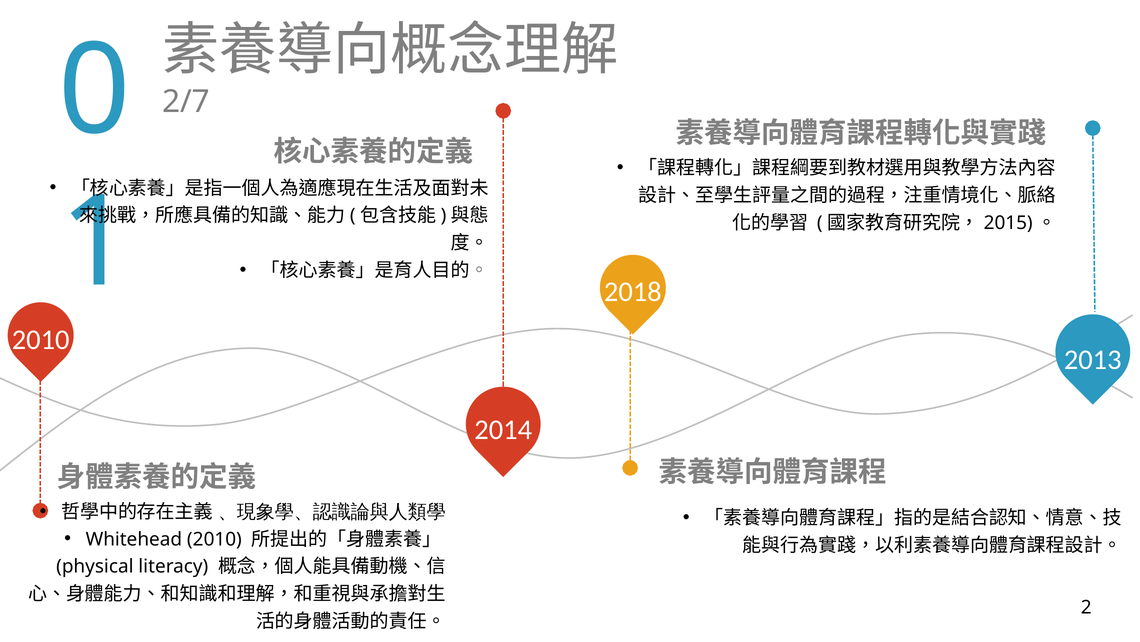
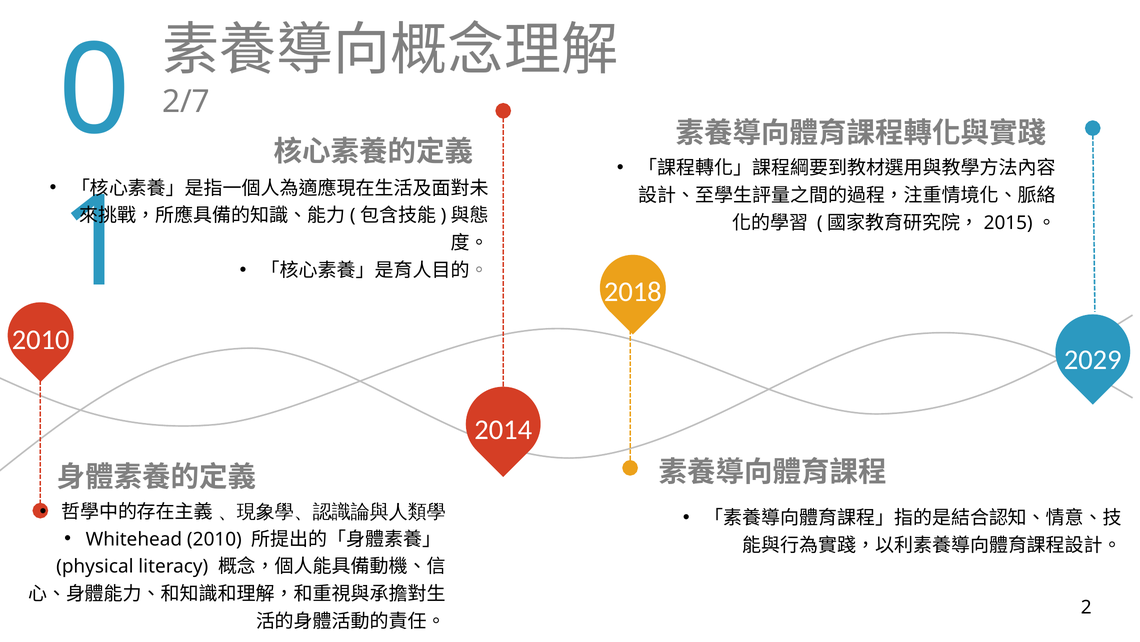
2013: 2013 -> 2029 (1093, 360)
